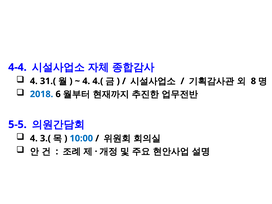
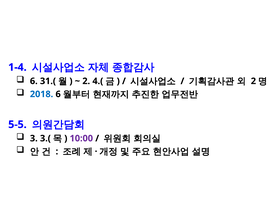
4-4: 4-4 -> 1-4 (17, 67)
4: 4 -> 6 (34, 81)
4: 4 -> 2 (86, 81)
8: 8 -> 2 (253, 81)
4: 4 -> 3 (34, 138)
10:00 colour: blue -> purple (81, 138)
